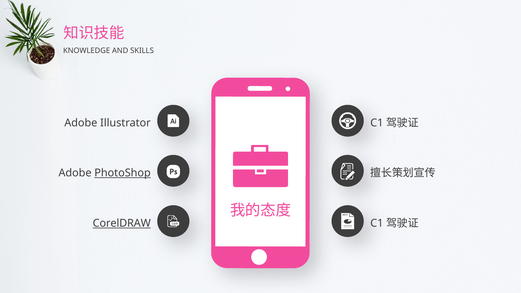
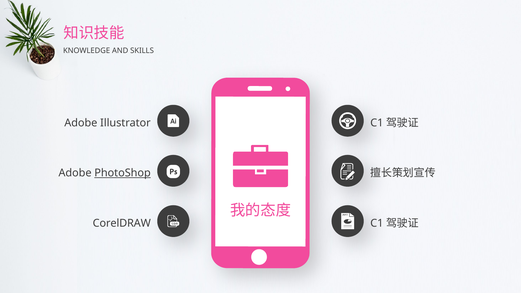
CorelDRAW underline: present -> none (122, 223)
